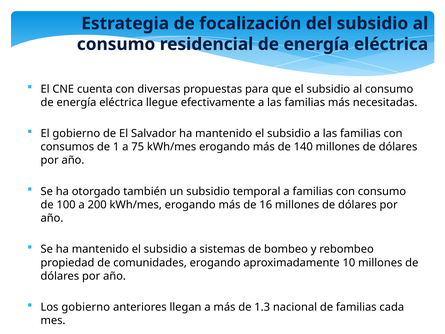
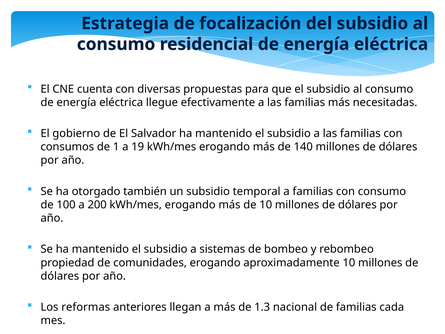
75: 75 -> 19 (138, 147)
de 16: 16 -> 10 (266, 205)
Los gobierno: gobierno -> reformas (86, 307)
